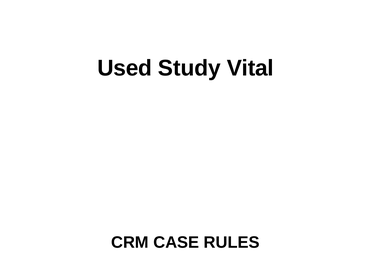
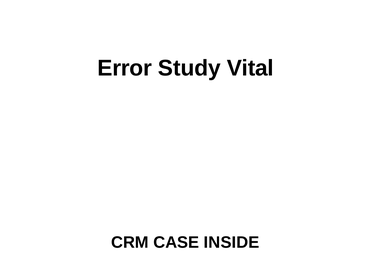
Used: Used -> Error (125, 68)
RULES: RULES -> INSIDE (232, 242)
